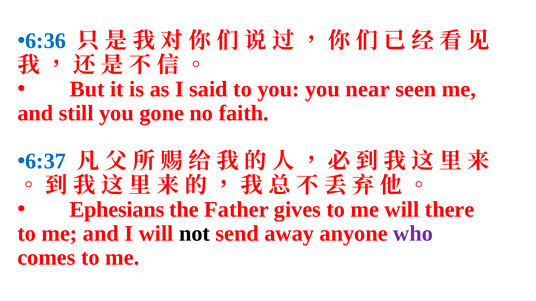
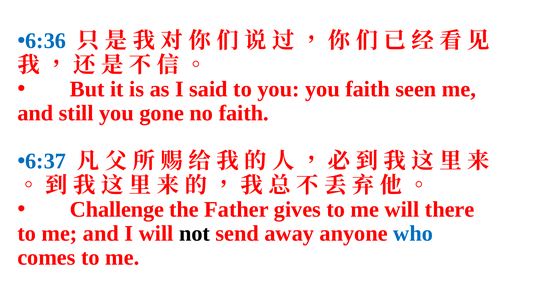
you near: near -> faith (368, 89)
Ephesians: Ephesians -> Challenge (117, 210)
who colour: purple -> blue (413, 234)
